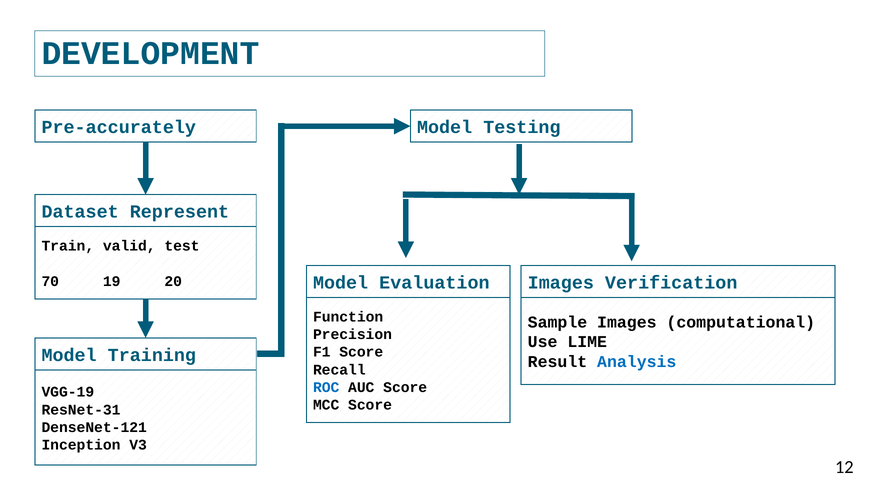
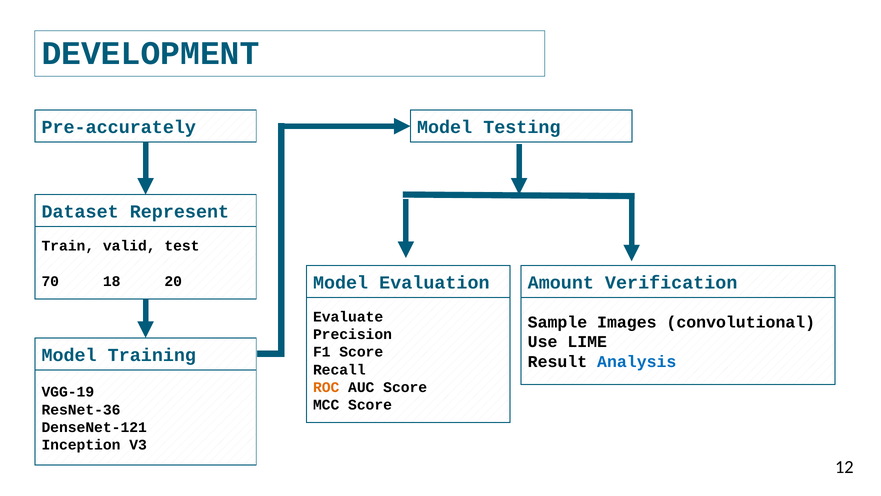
Images: Images -> Amount (561, 282)
19: 19 -> 18 (112, 281)
Function: Function -> Evaluate (348, 317)
computational: computational -> convolutional (741, 322)
ROC colour: blue -> orange (326, 387)
ResNet-31: ResNet-31 -> ResNet-36 (81, 409)
